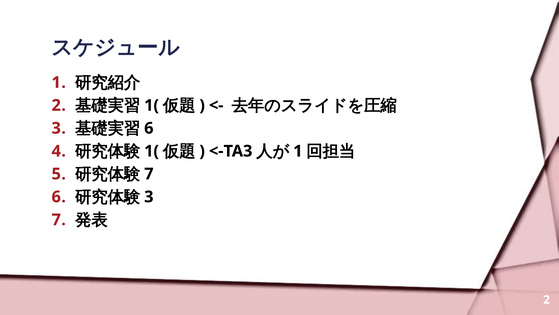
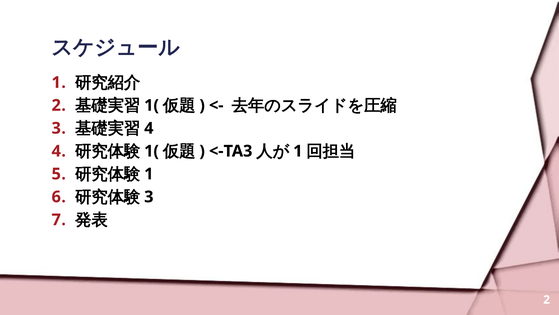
6: 6 -> 4 (149, 128)
7: 7 -> 1 (149, 174)
